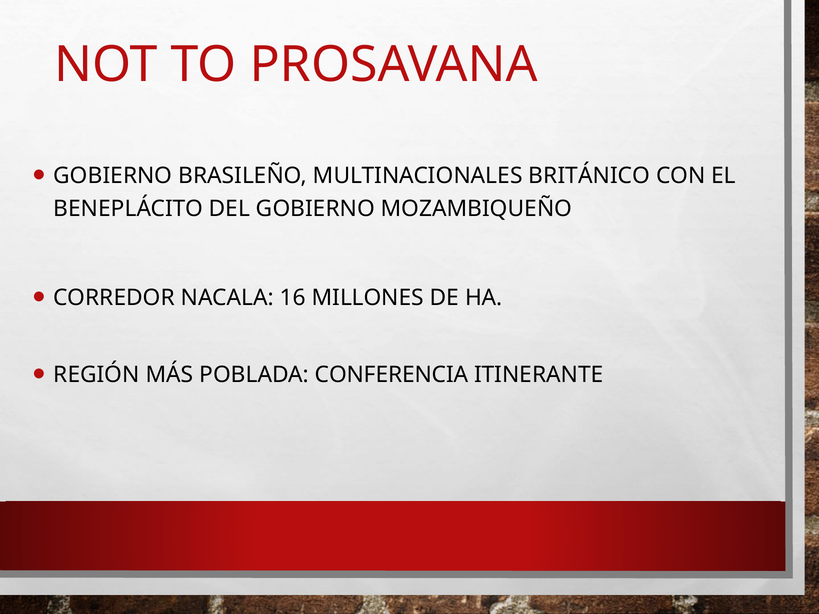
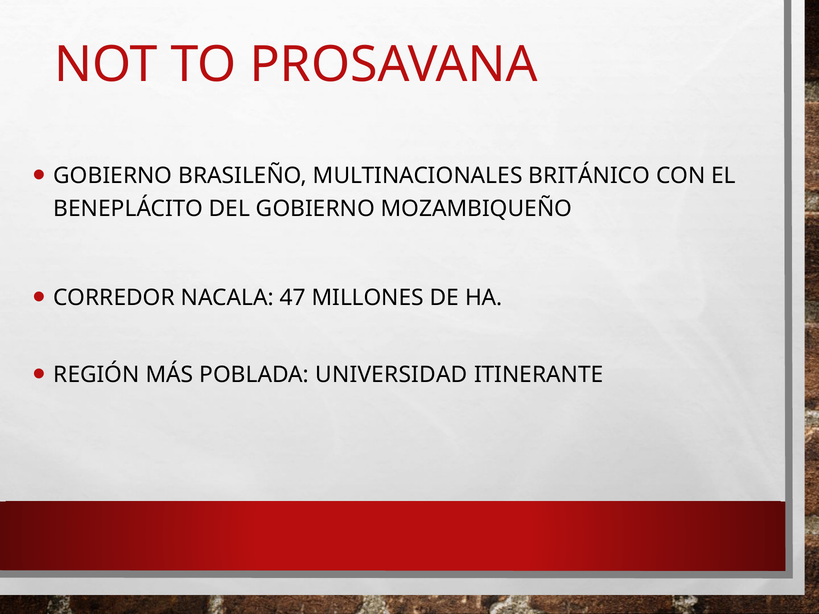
16: 16 -> 47 (293, 298)
CONFERENCIA: CONFERENCIA -> UNIVERSIDAD (391, 375)
